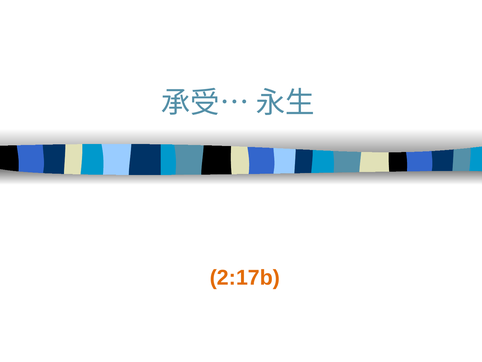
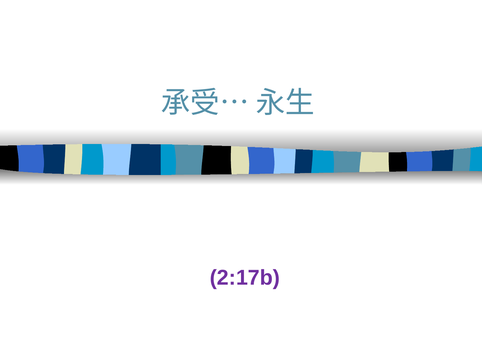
2:17b colour: orange -> purple (245, 277)
